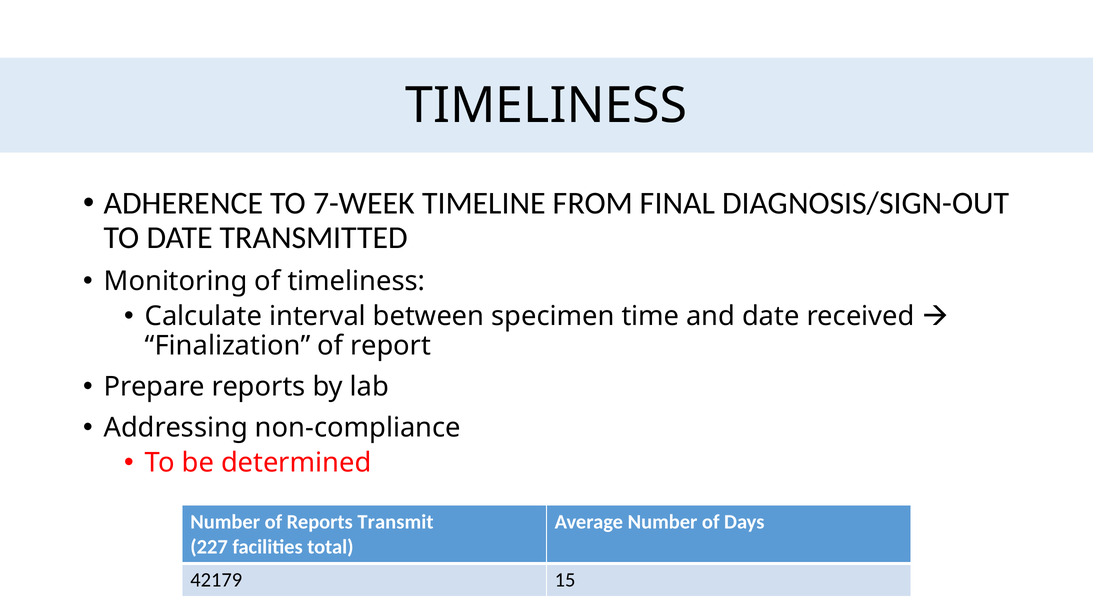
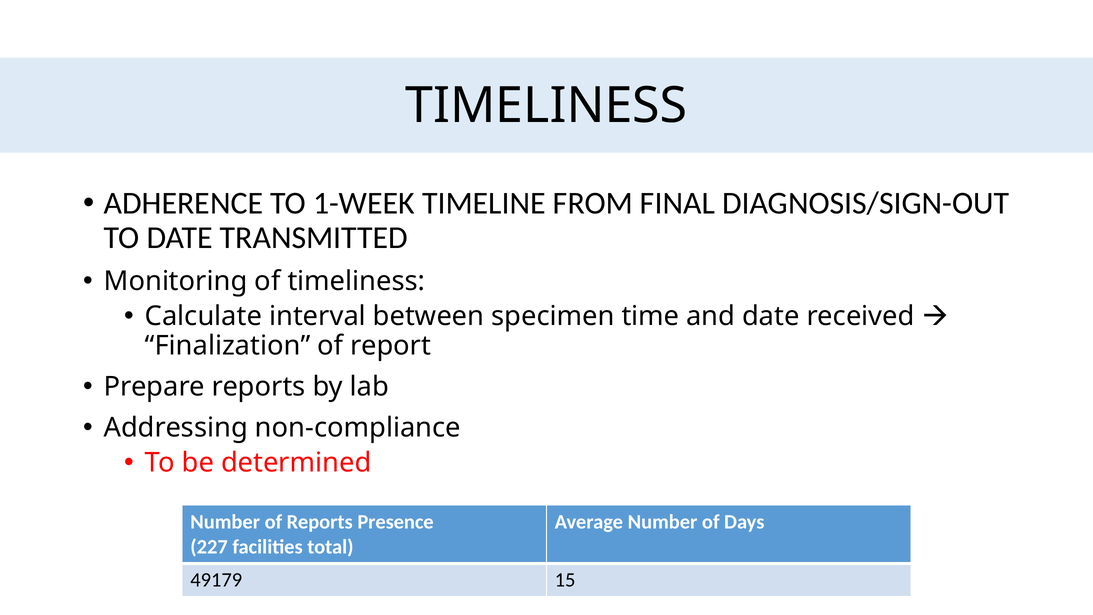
7-WEEK: 7-WEEK -> 1-WEEK (364, 203)
Transmit: Transmit -> Presence (396, 522)
42179: 42179 -> 49179 (216, 580)
